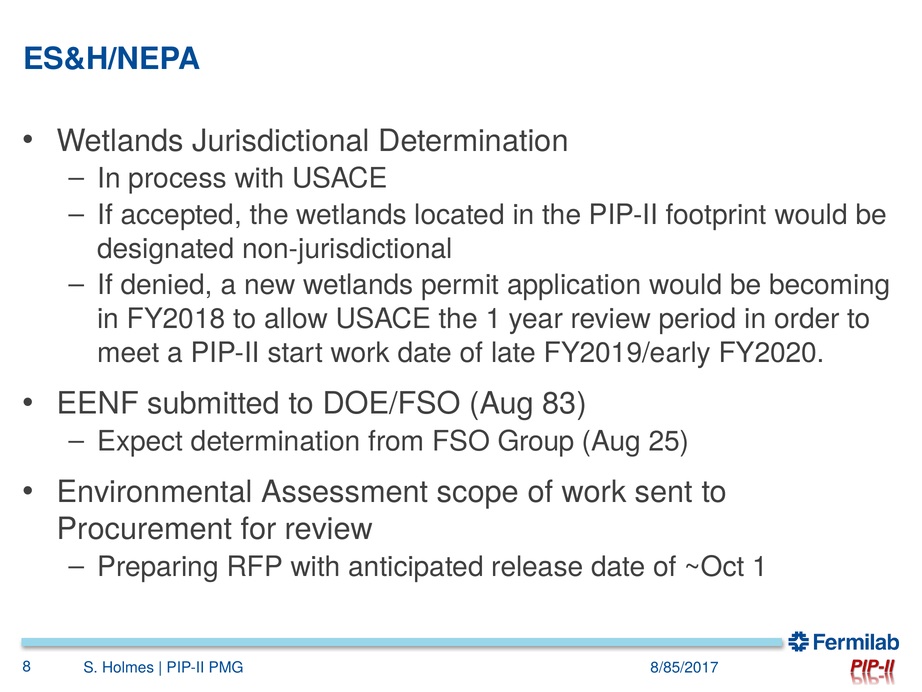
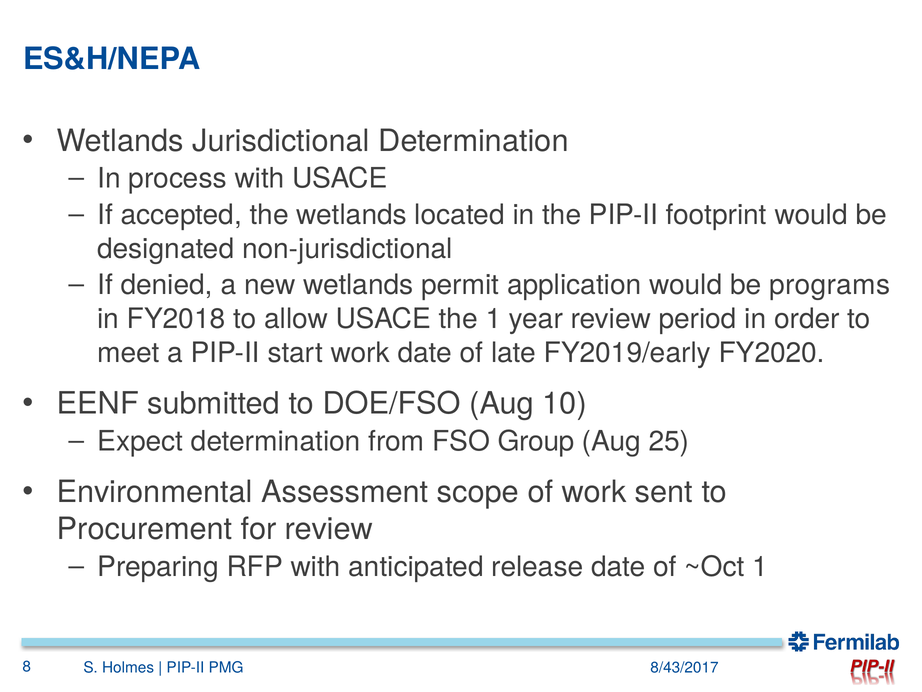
becoming: becoming -> programs (830, 285)
83: 83 -> 10 (565, 403)
8/85/2017: 8/85/2017 -> 8/43/2017 (684, 667)
